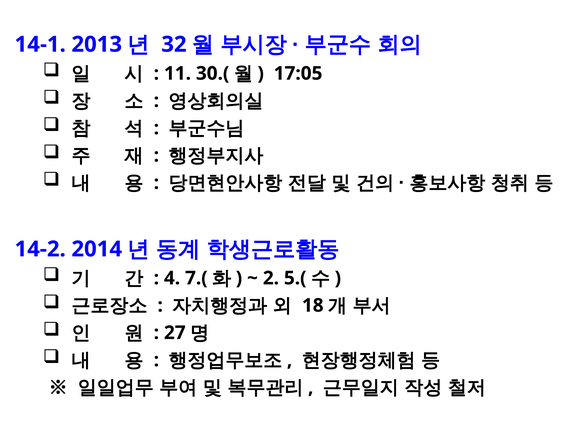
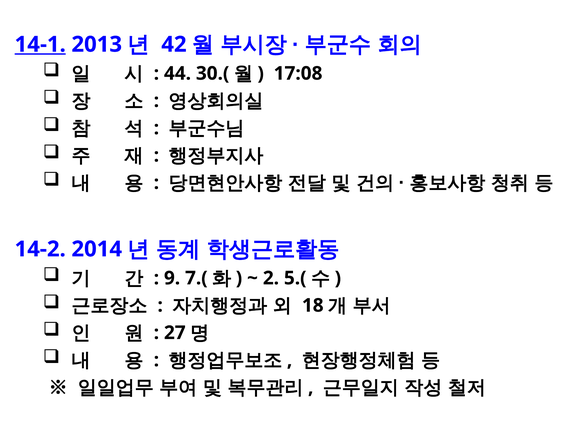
14-1 underline: none -> present (40, 44)
32: 32 -> 42 (174, 44)
11: 11 -> 44 (177, 73)
17:05: 17:05 -> 17:08 (298, 73)
4: 4 -> 9 (172, 278)
